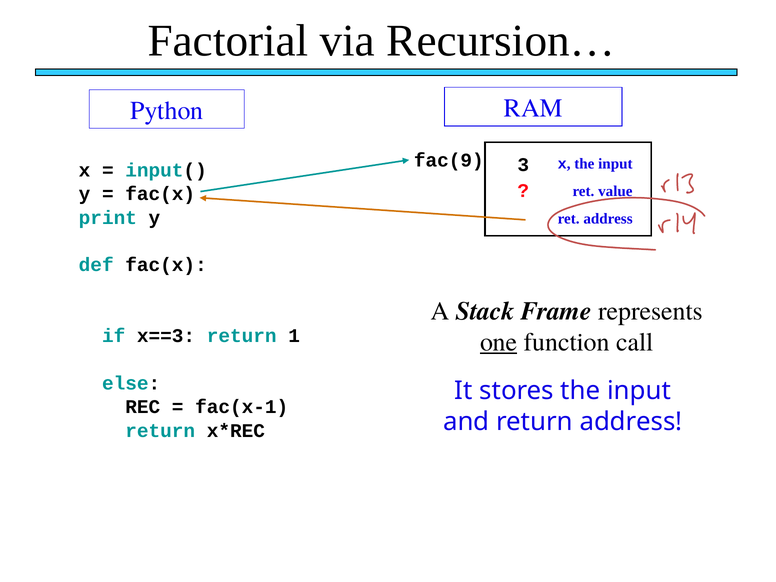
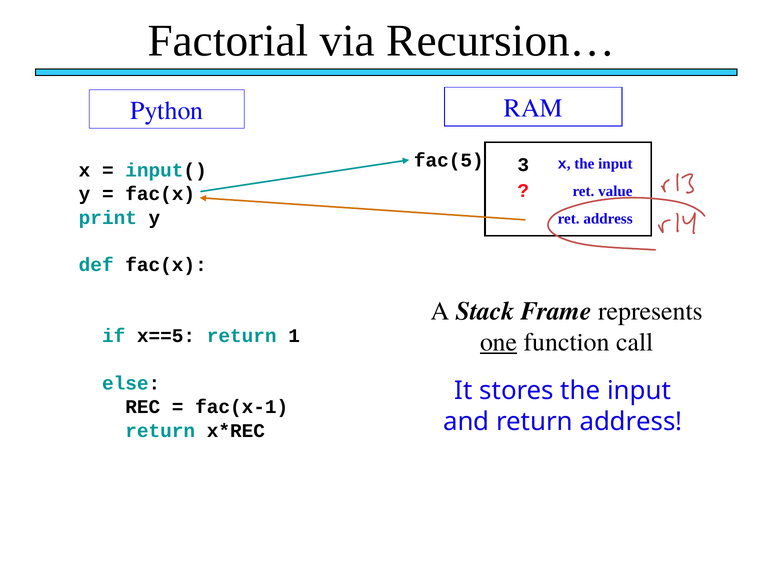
fac(9: fac(9 -> fac(5 (449, 160)
x==3: x==3 -> x==5 (166, 336)
